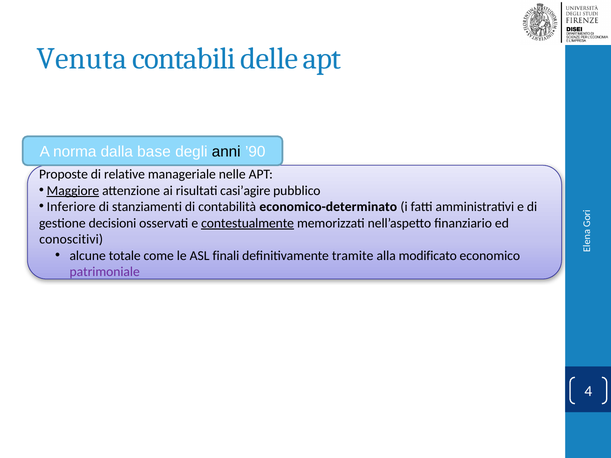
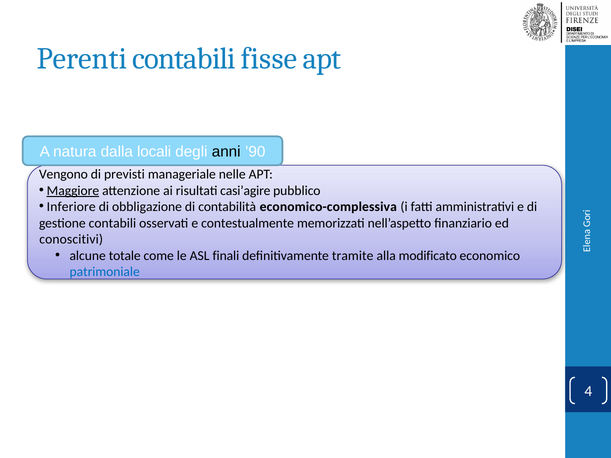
Venuta: Venuta -> Perenti (82, 59)
delle: delle -> fisse (269, 59)
norma: norma -> natura (75, 152)
base: base -> locali (154, 152)
Proposte: Proposte -> Vengono (63, 174)
relative: relative -> previsti (124, 174)
stanziamenti: stanziamenti -> obbligazione (147, 207)
economico-determinato: economico-determinato -> economico-complessiva (328, 207)
gestione decisioni: decisioni -> contabili (112, 223)
contestualmente underline: present -> none (248, 223)
patrimoniale colour: purple -> blue (105, 272)
